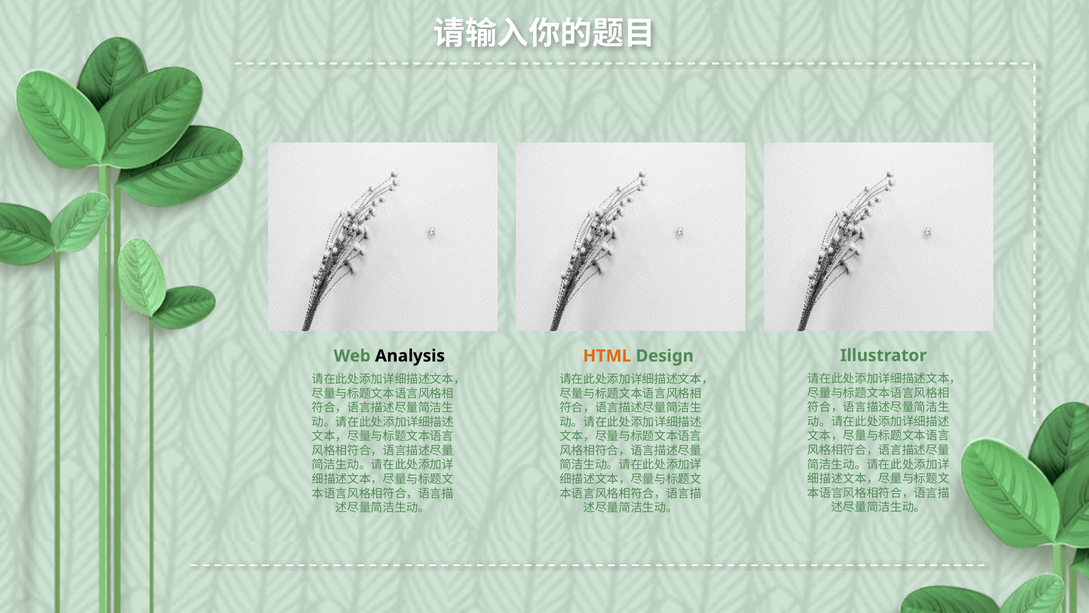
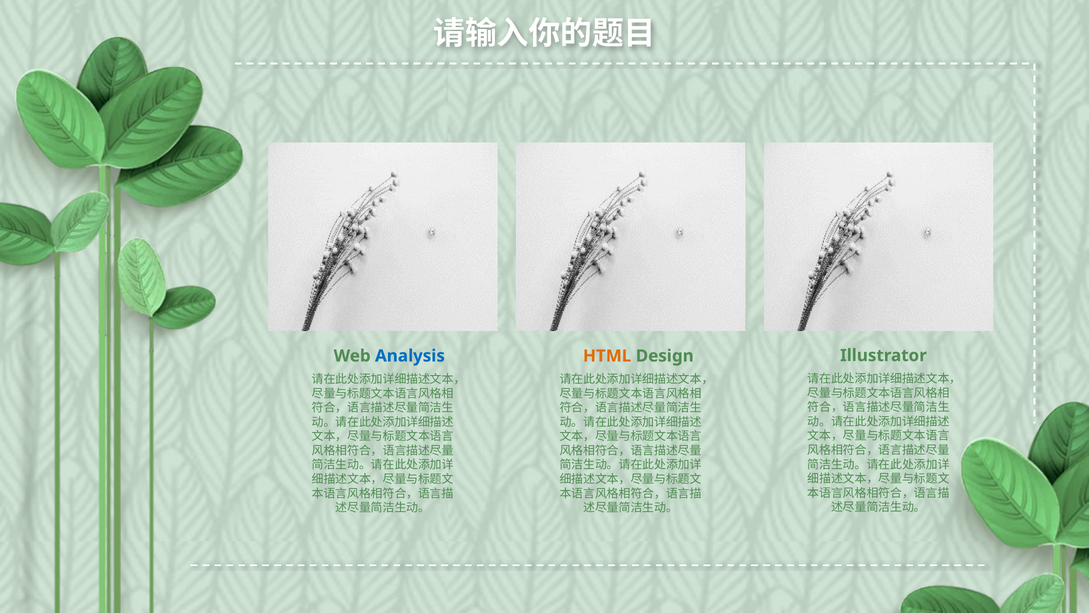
Analysis colour: black -> blue (410, 356)
